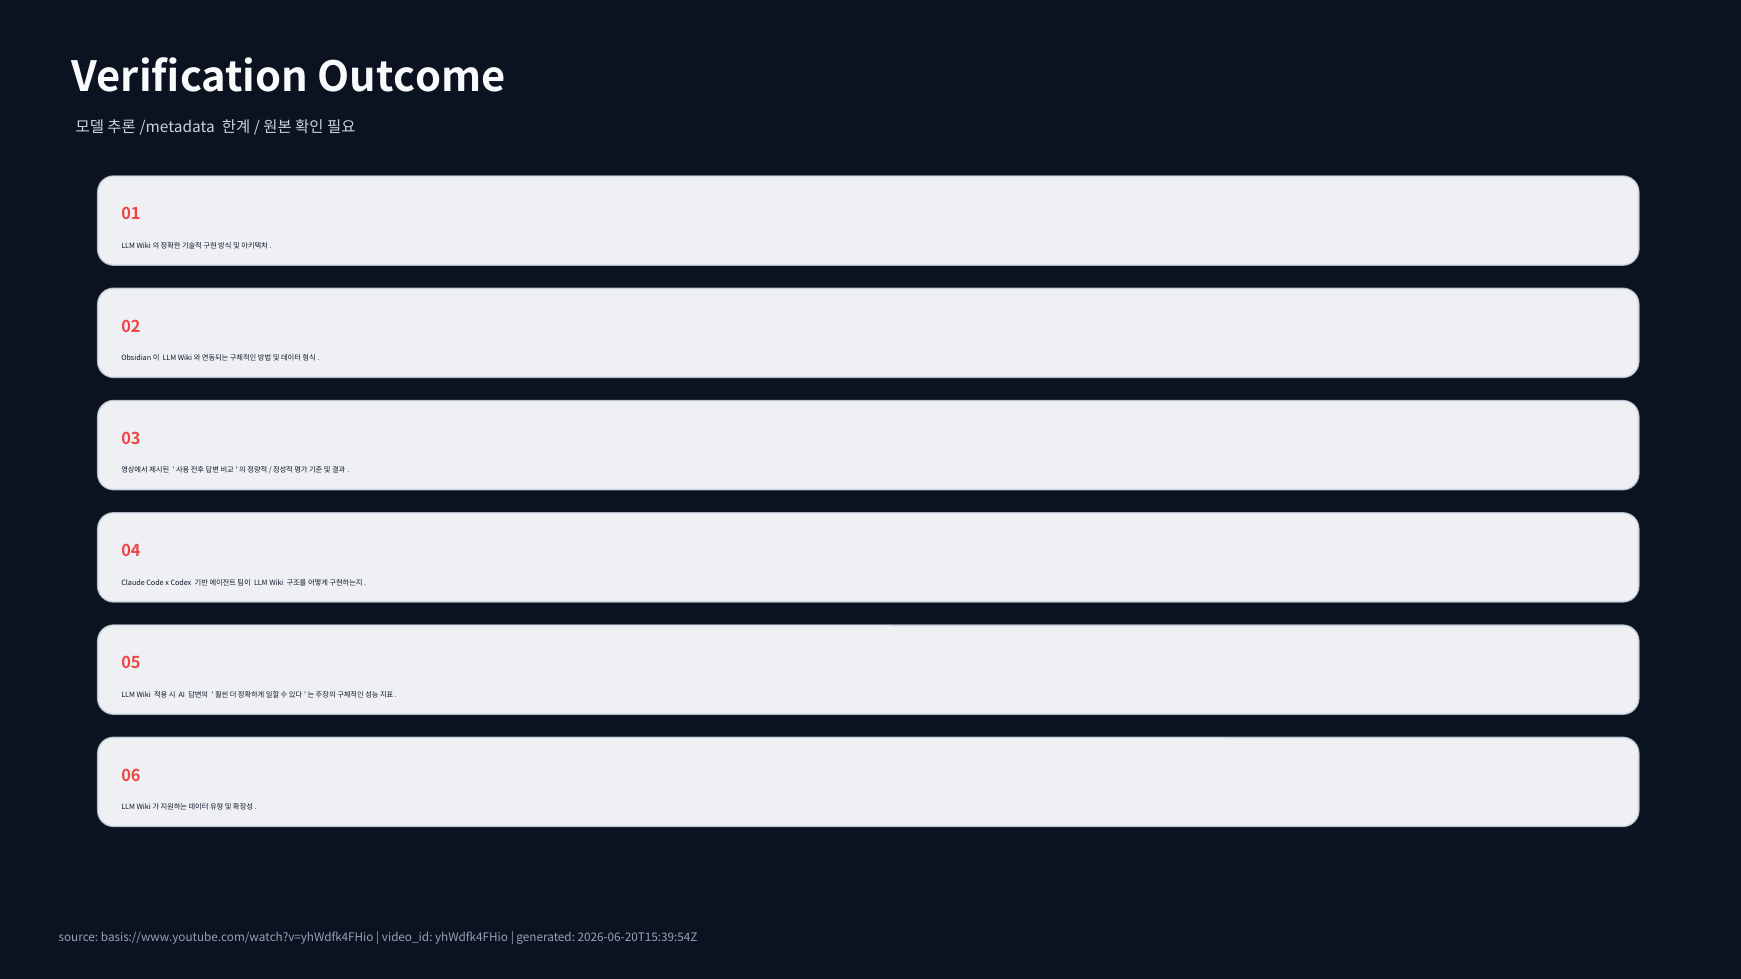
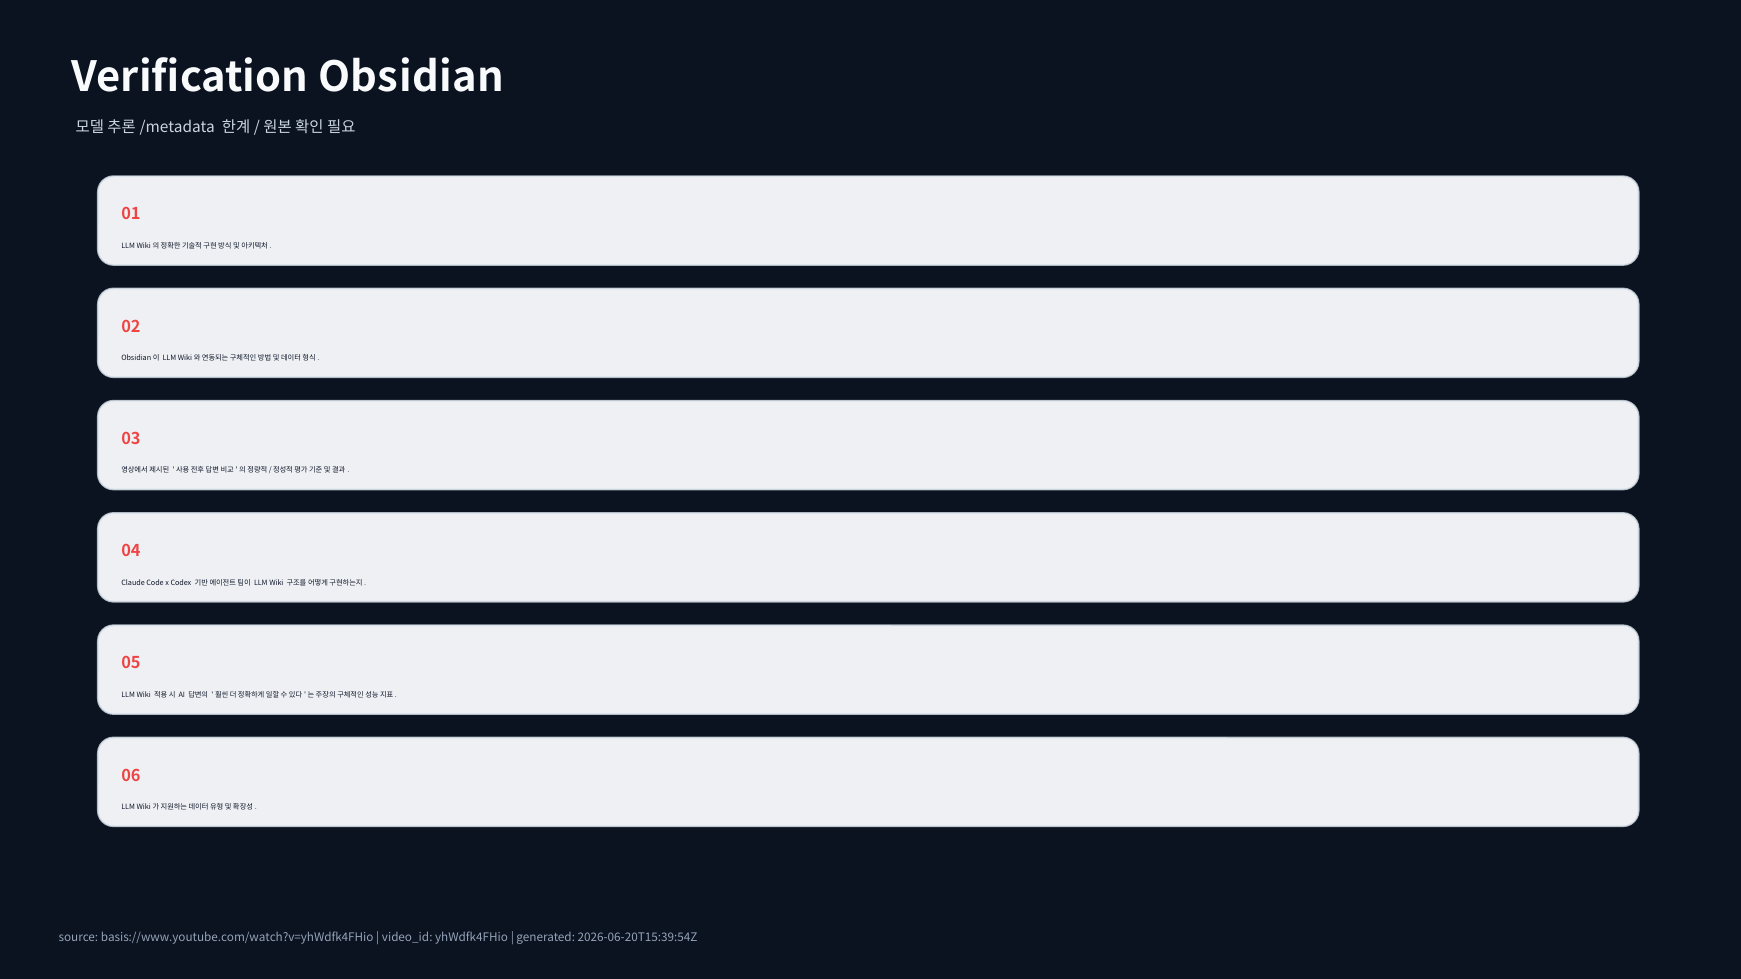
Outcome: Outcome -> Obsidian (411, 78)
